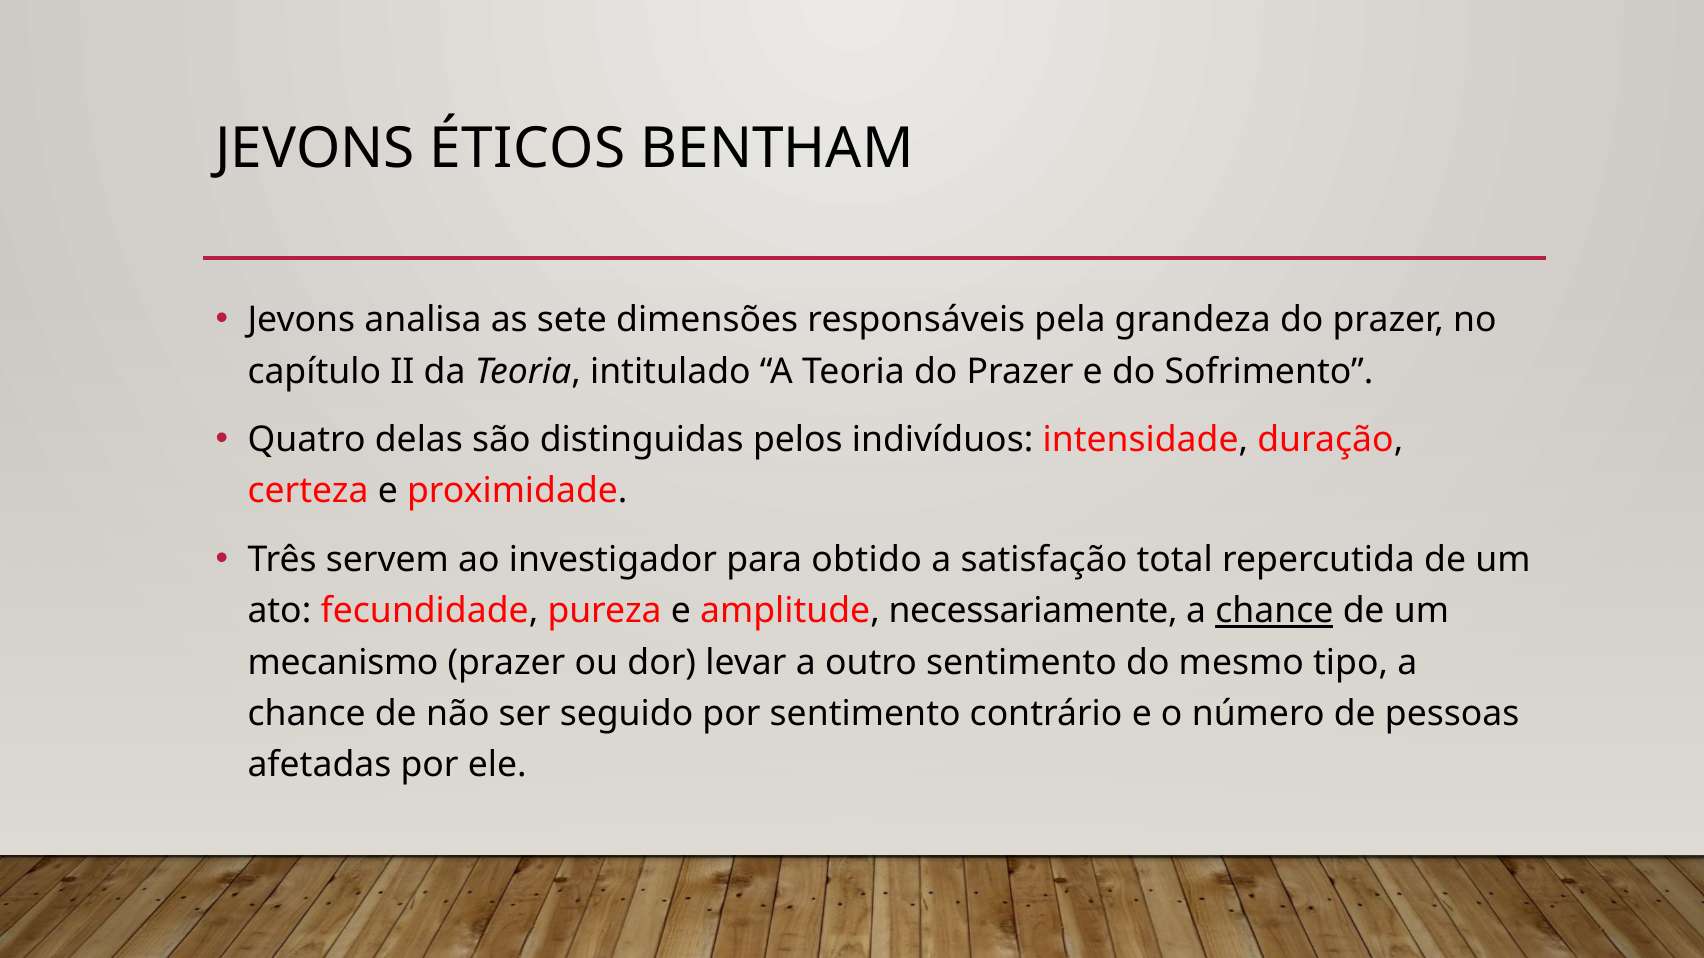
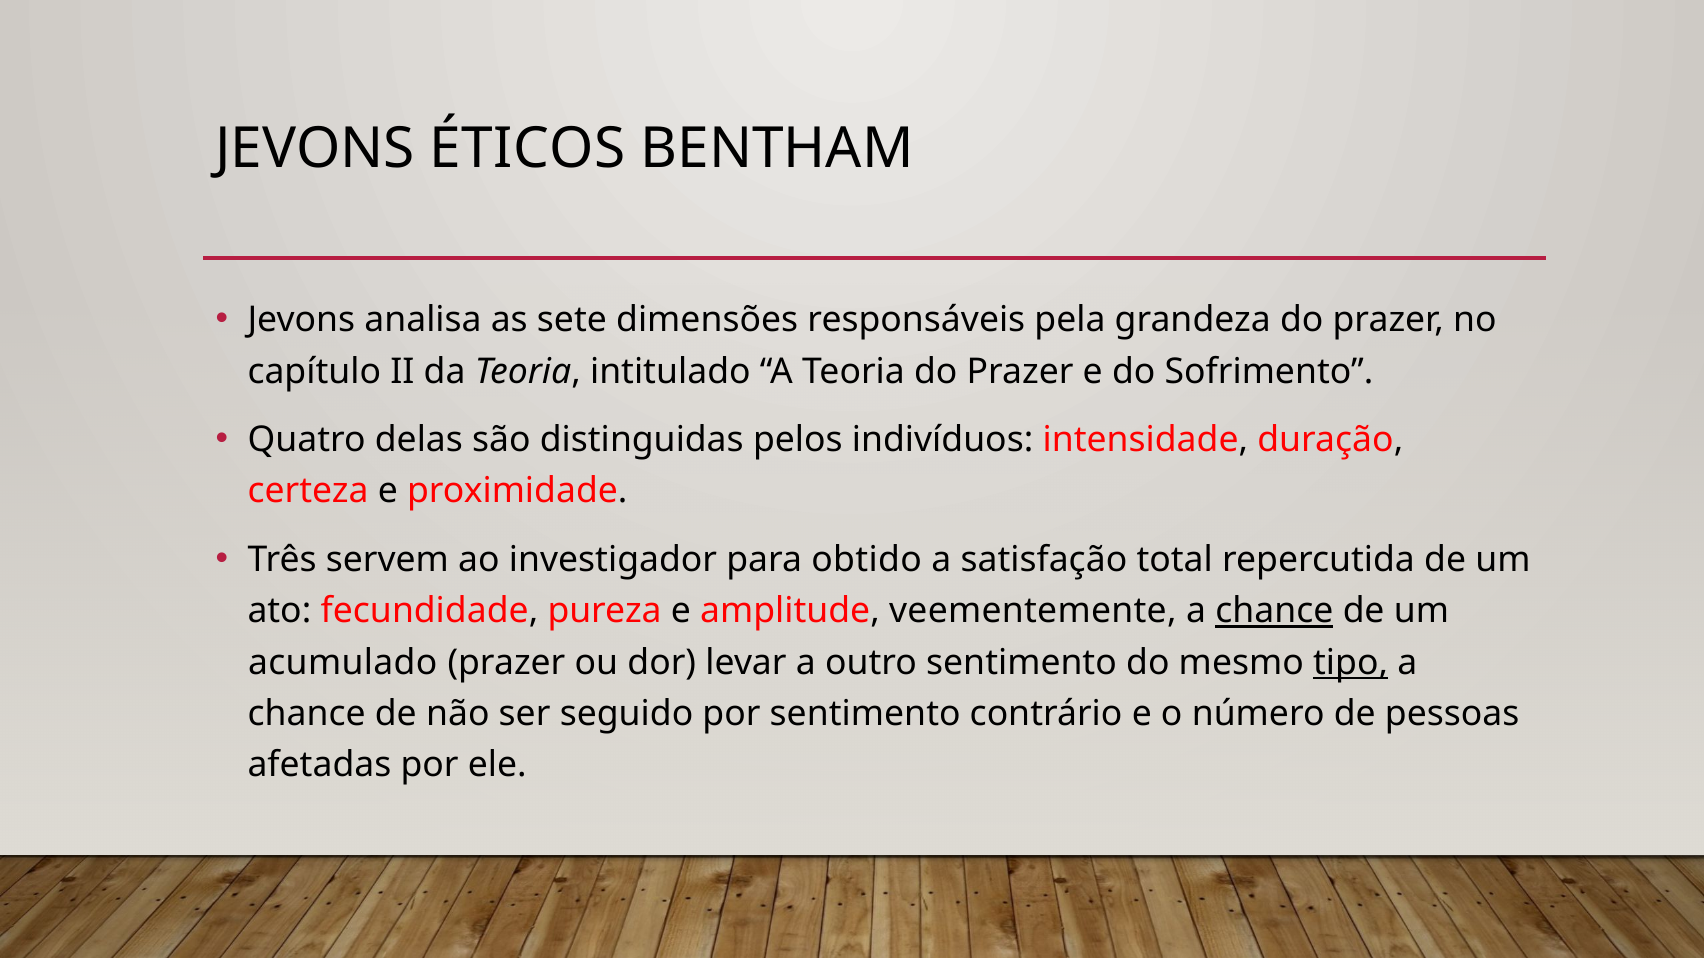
necessariamente: necessariamente -> veementemente (1033, 612)
mecanismo: mecanismo -> acumulado (343, 663)
tipo underline: none -> present (1351, 663)
